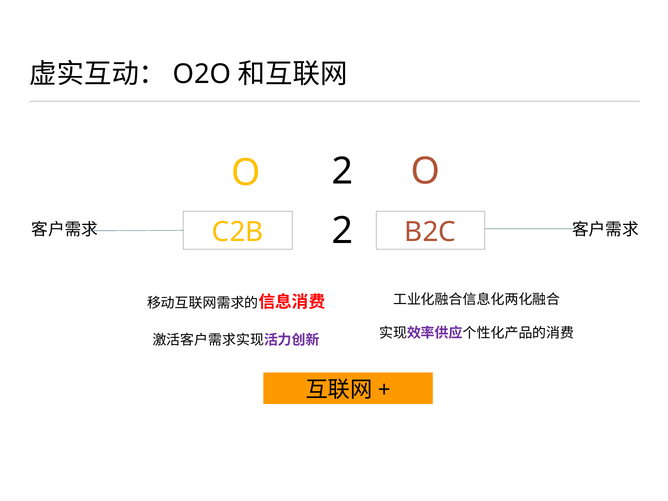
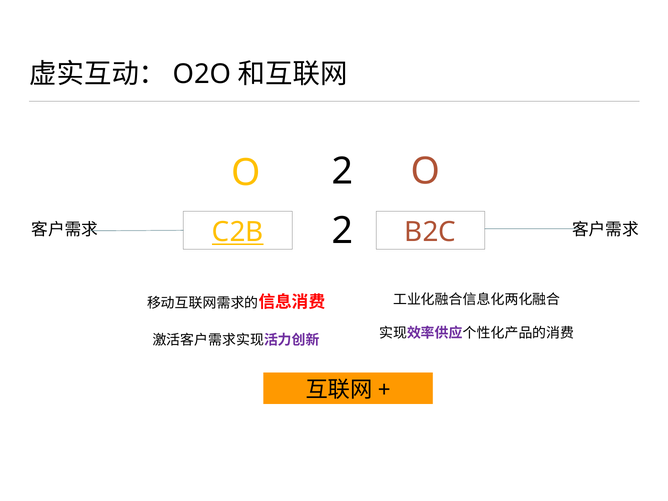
C2B underline: none -> present (238, 232)
